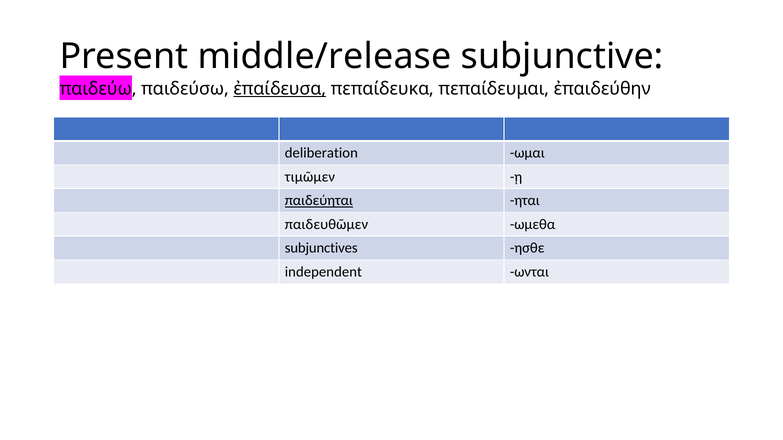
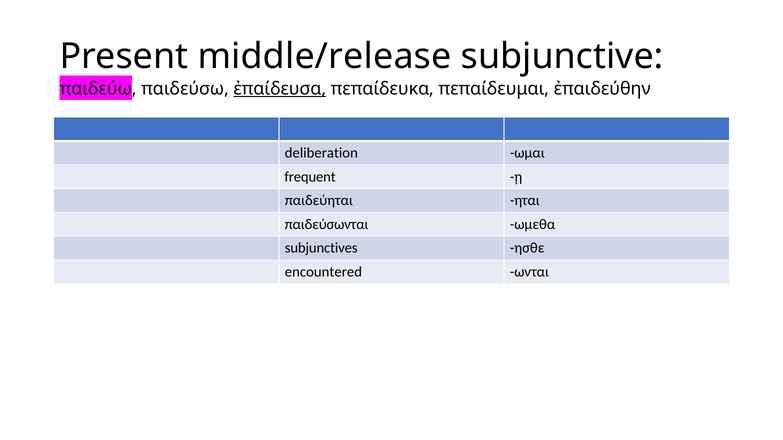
τιμῶμεν: τιμῶμεν -> frequent (310, 177)
παιδεύηται underline: present -> none (319, 201)
παιδευθῶμεν: παιδευθῶμεν -> παιδεύσωνται (327, 225)
independent: independent -> encountered (323, 272)
